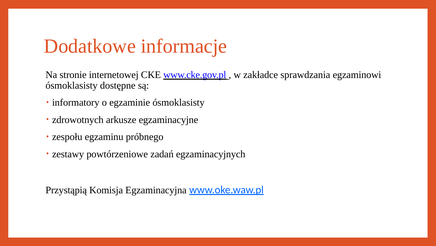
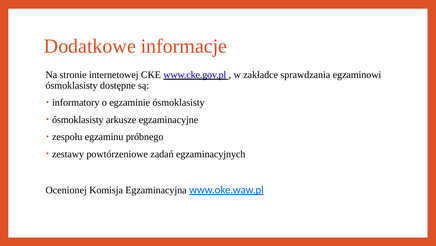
zdrowotnych: zdrowotnych -> ósmoklasisty (78, 119)
Przystąpią: Przystąpią -> Ocenionej (66, 190)
